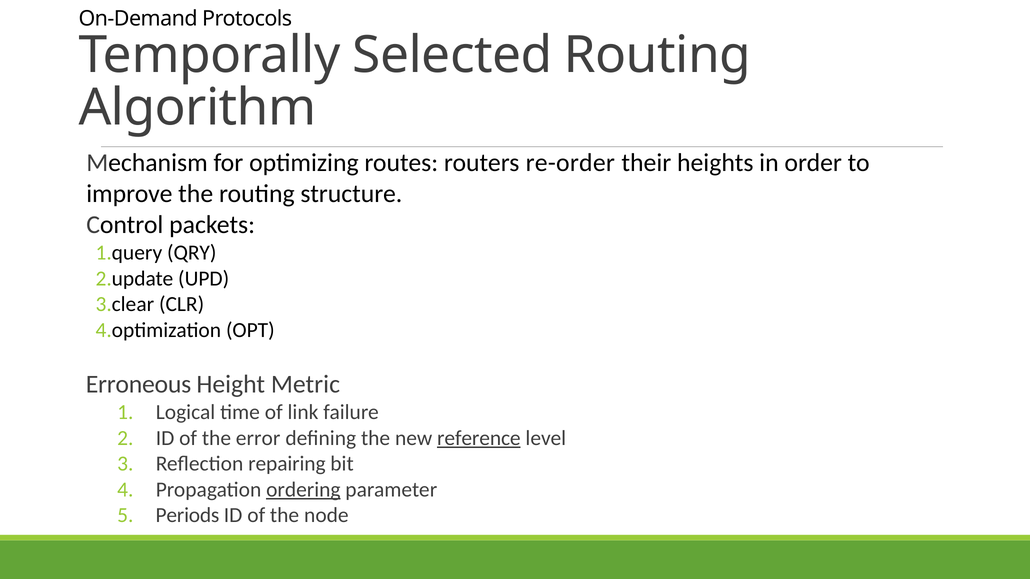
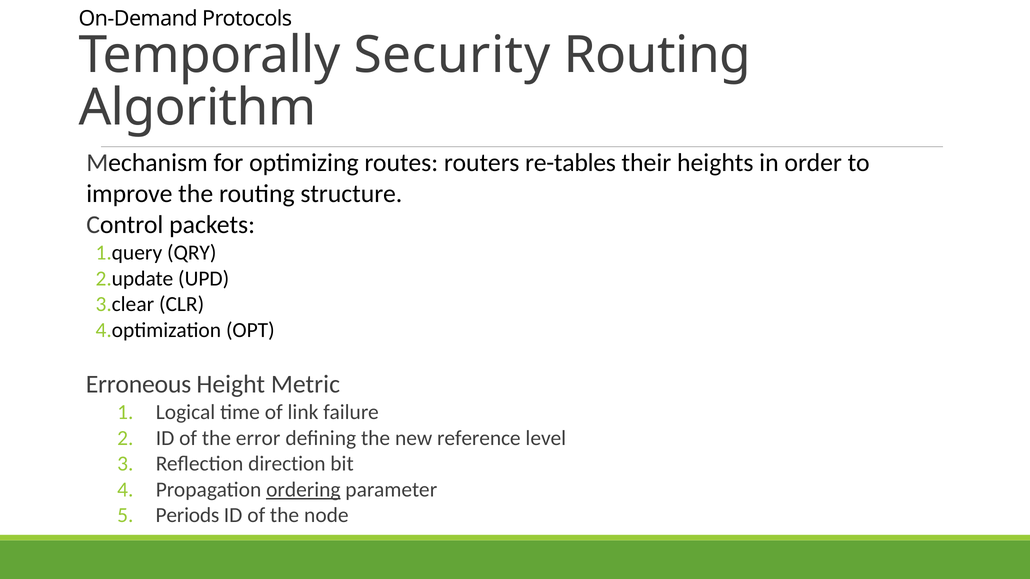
Selected: Selected -> Security (452, 55)
re-order: re-order -> re-tables (571, 163)
reference underline: present -> none (479, 438)
repairing: repairing -> direction (287, 464)
